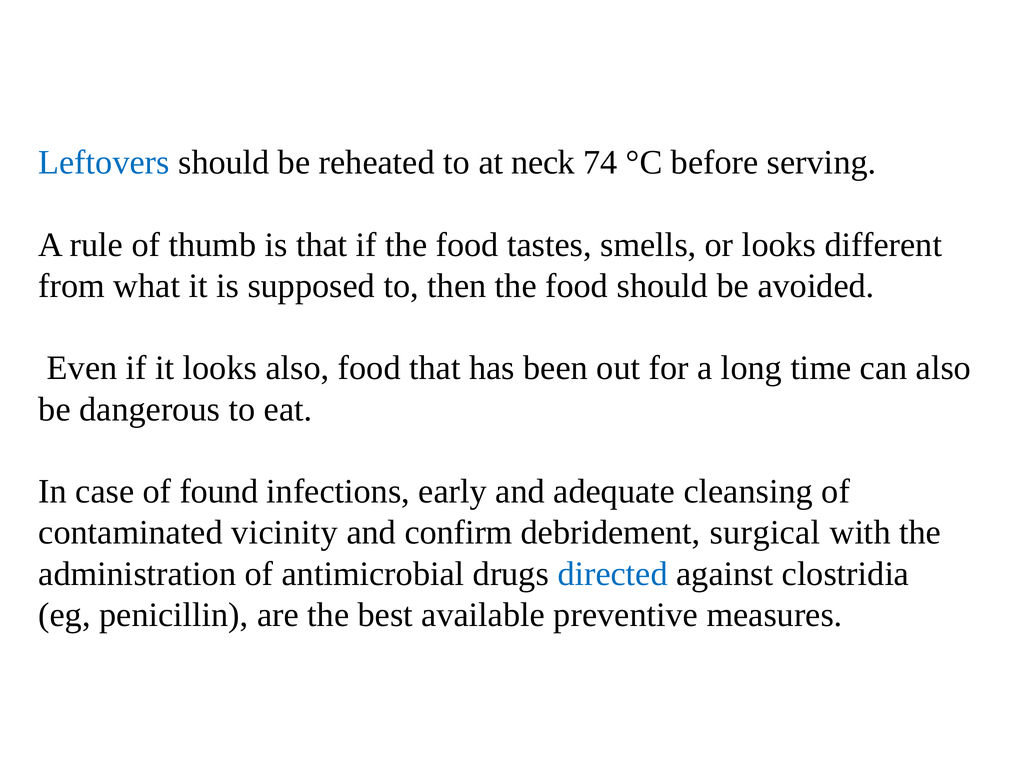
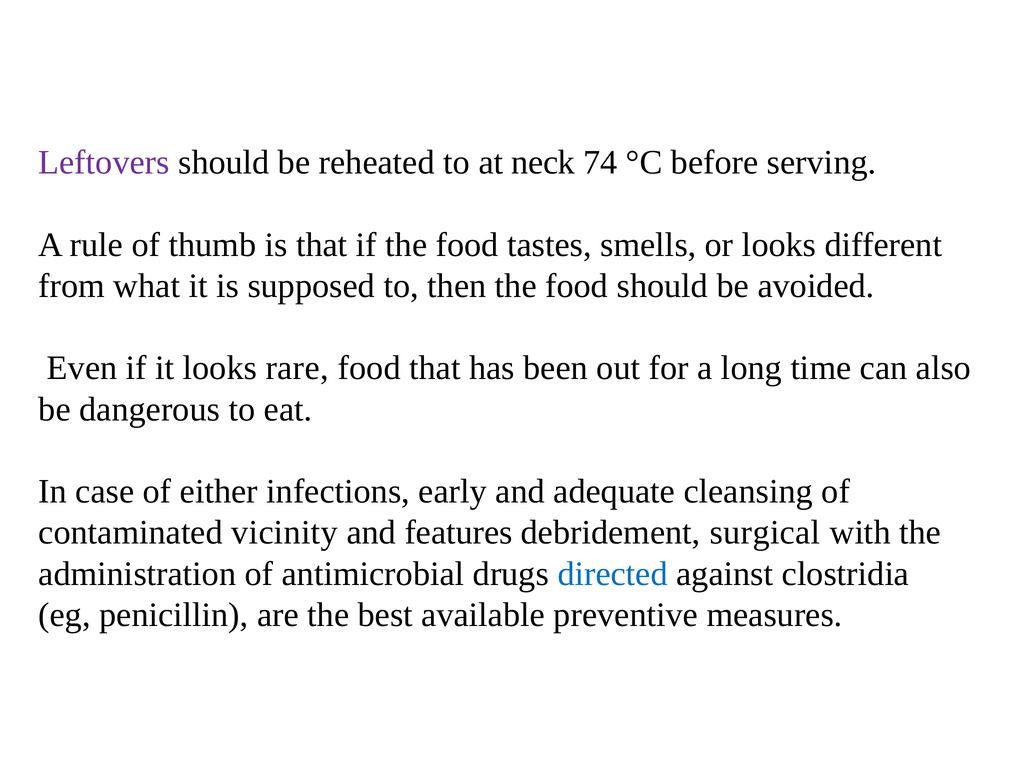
Leftovers colour: blue -> purple (104, 163)
looks also: also -> rare (297, 368)
found: found -> either (219, 491)
confirm: confirm -> features (459, 533)
